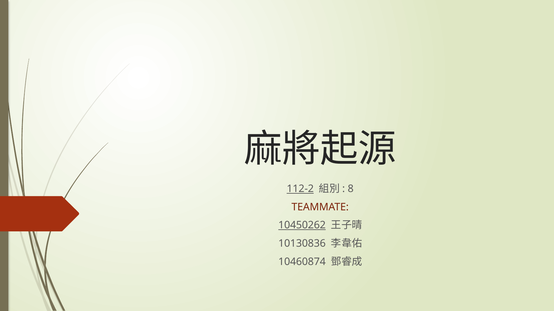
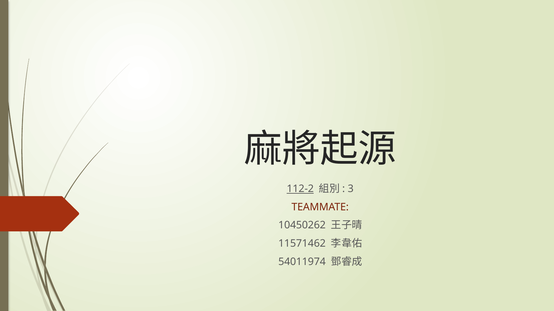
8: 8 -> 3 (351, 189)
10450262 underline: present -> none (302, 226)
10130836: 10130836 -> 11571462 (302, 244)
10460874: 10460874 -> 54011974 (302, 262)
